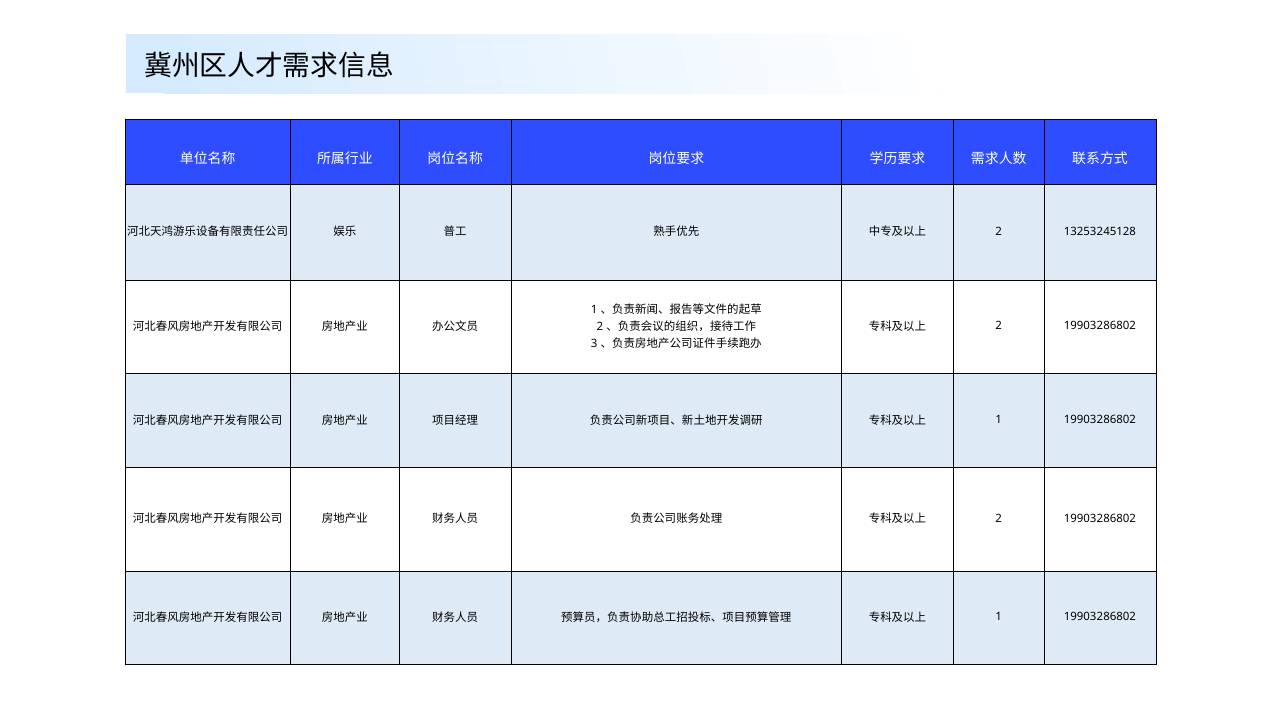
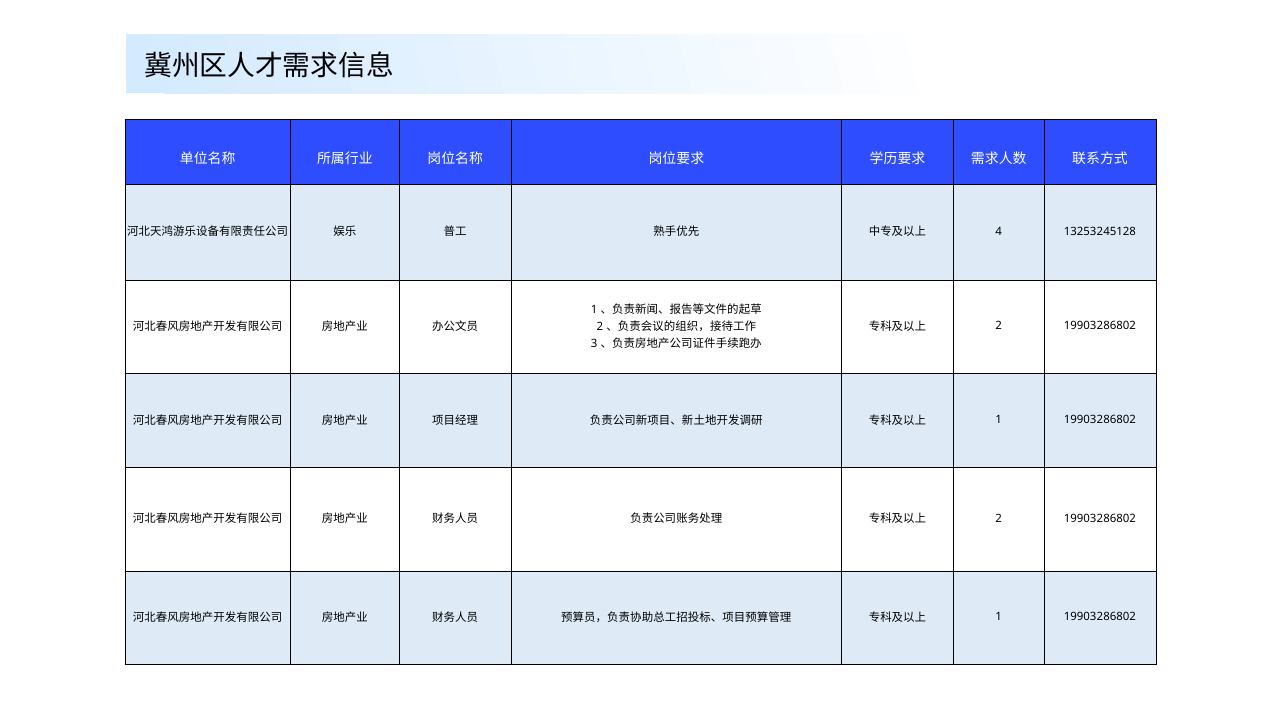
2: 2 -> 4 (999, 231)
